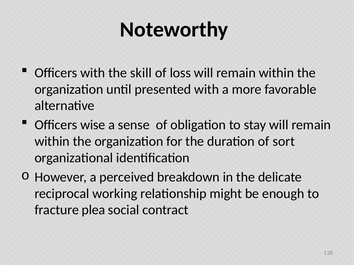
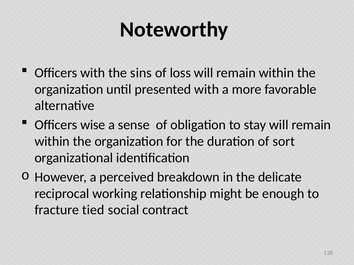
skill: skill -> sins (141, 73)
plea: plea -> tied (93, 210)
